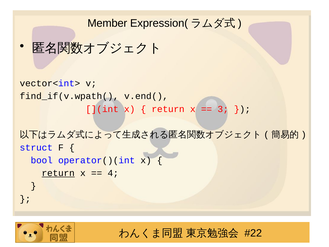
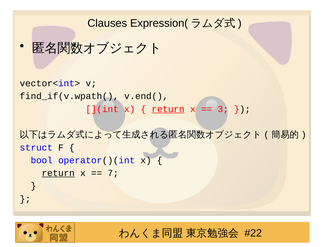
Member: Member -> Clauses (107, 23)
return underline: none -> present (168, 109)
4: 4 -> 7 (113, 173)
